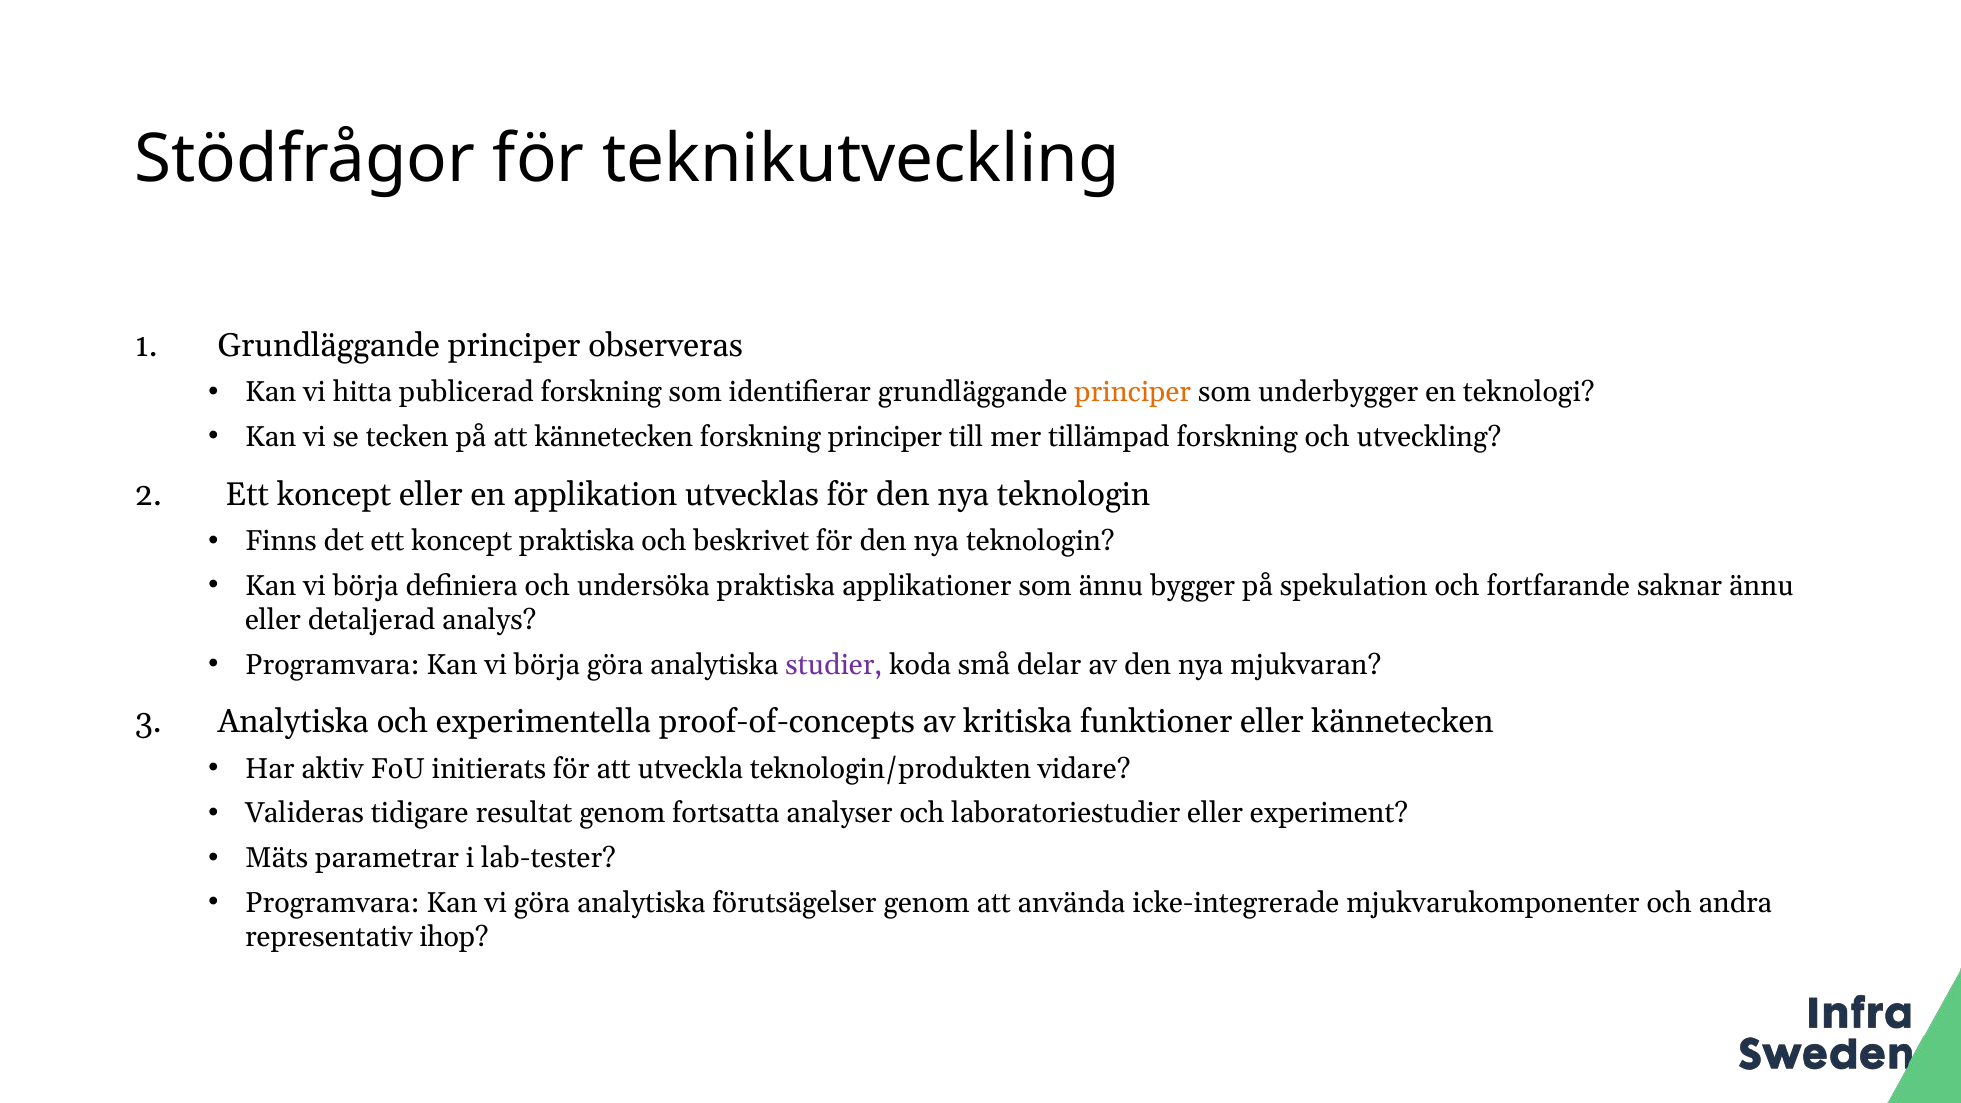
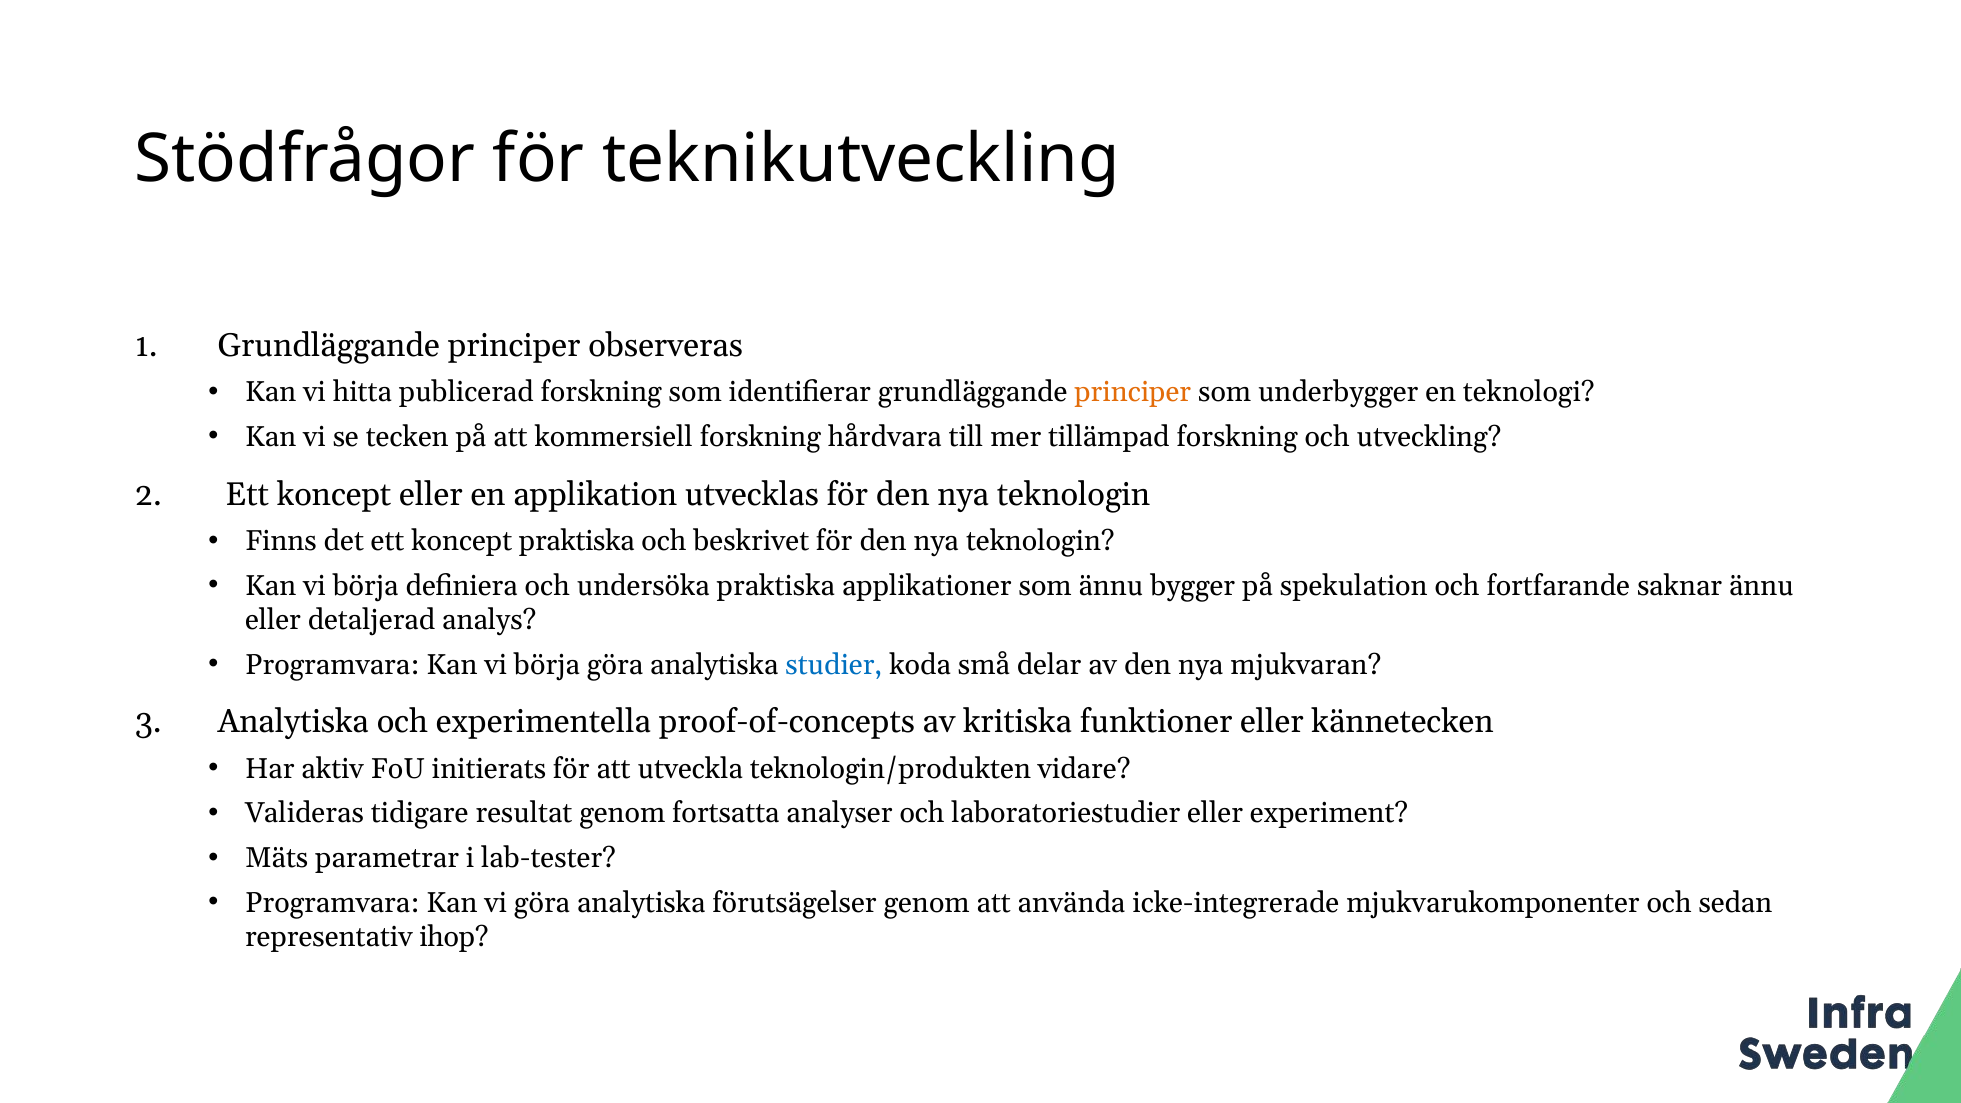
att kännetecken: kännetecken -> kommersiell (614, 437)
forskning principer: principer -> hårdvara (885, 437)
studier colour: purple -> blue (834, 665)
andra: andra -> sedan (1735, 903)
